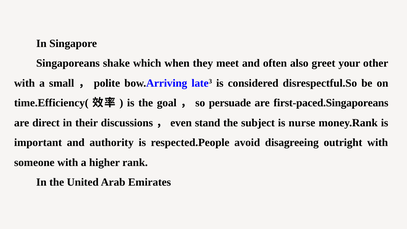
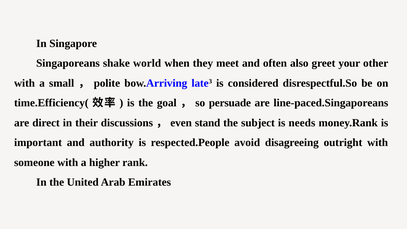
which: which -> world (147, 63)
first-paced.Singaporeans: first-paced.Singaporeans -> line-paced.Singaporeans (331, 103)
nurse: nurse -> needs (302, 123)
